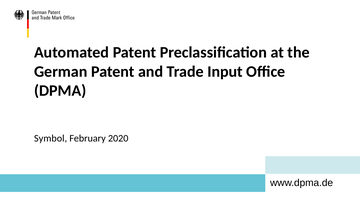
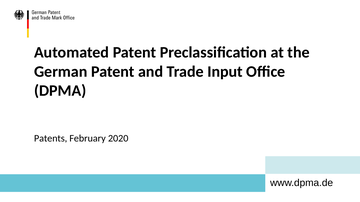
Symbol: Symbol -> Patents (51, 139)
